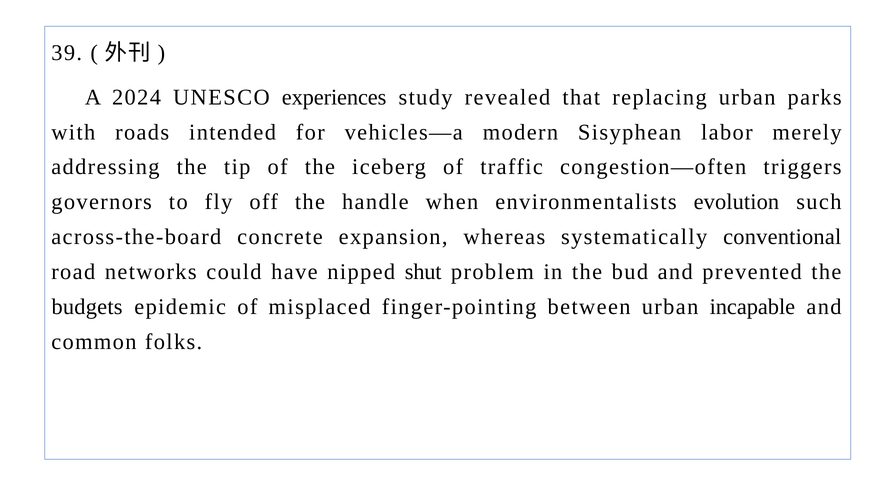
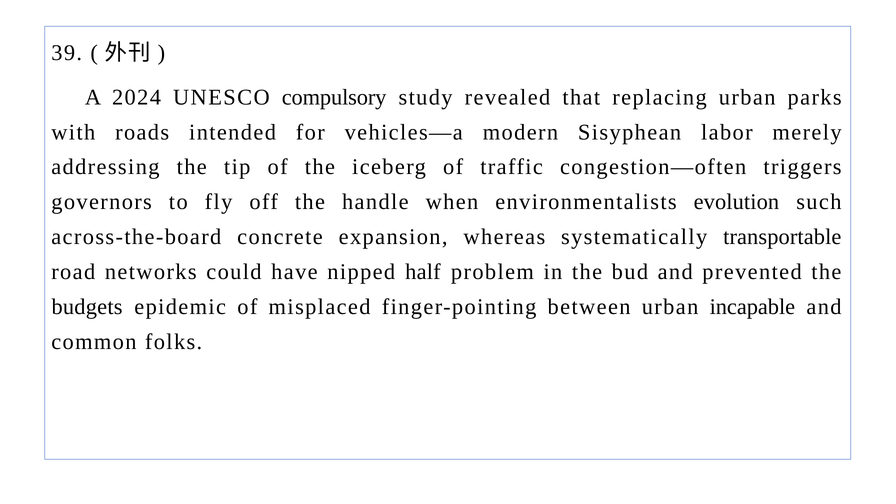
experiences: experiences -> compulsory (334, 97)
conventional: conventional -> transportable (782, 237)
shut: shut -> half (423, 272)
